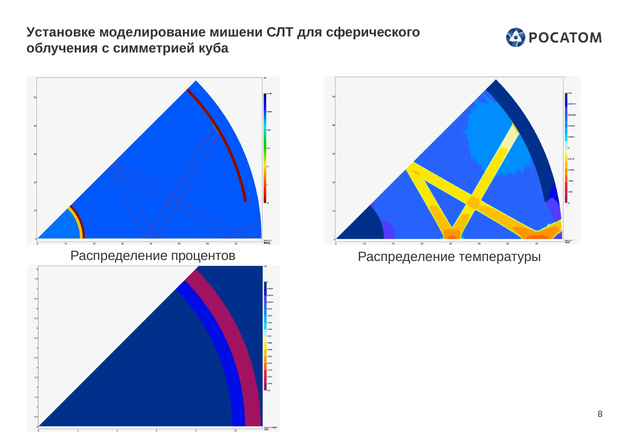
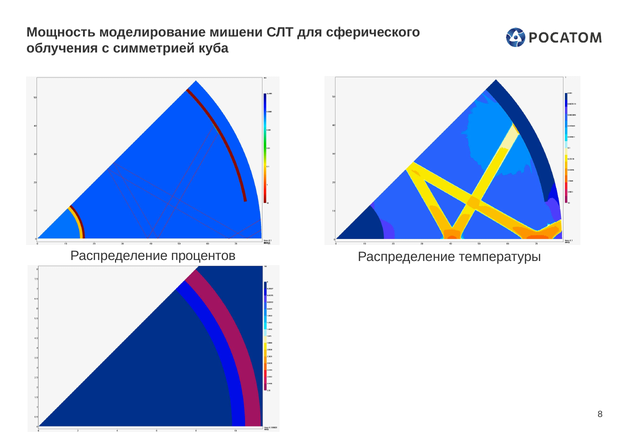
Установке: Установке -> Мощность (61, 32)
